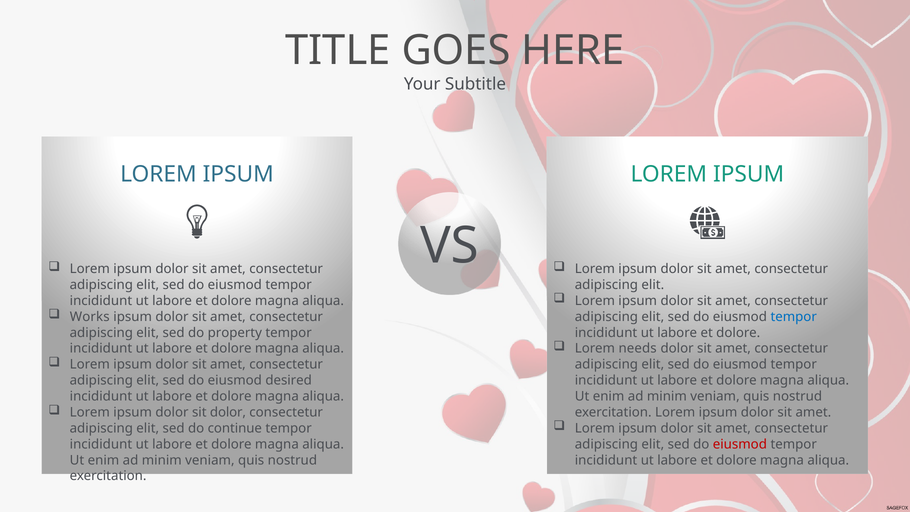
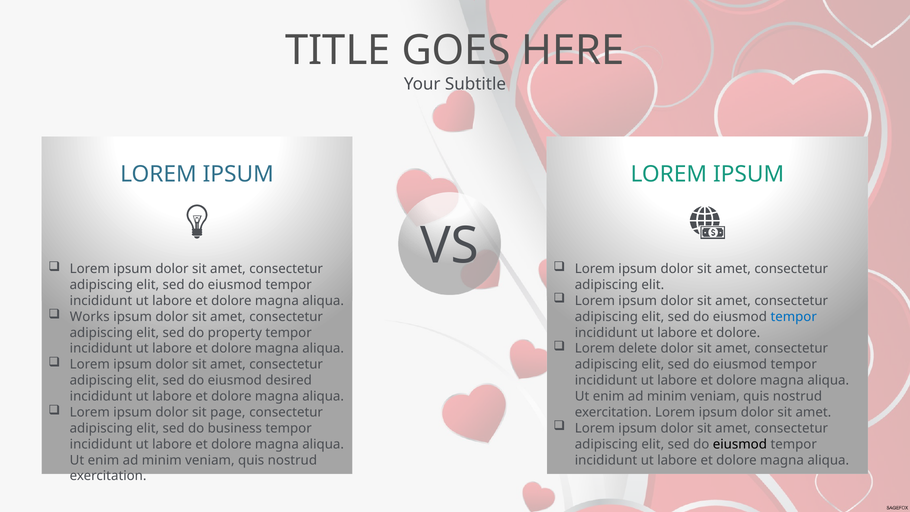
needs: needs -> delete (638, 349)
sit dolor: dolor -> page (228, 412)
continue: continue -> business (235, 428)
eiusmod colour: red -> black (740, 444)
